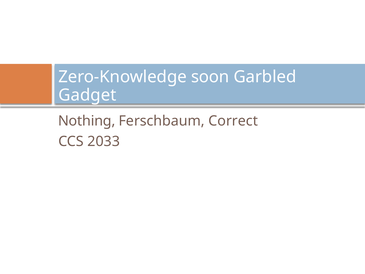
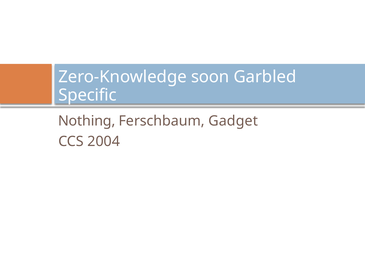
Gadget: Gadget -> Specific (88, 95)
Correct: Correct -> Gadget (233, 121)
2033: 2033 -> 2004 (104, 141)
